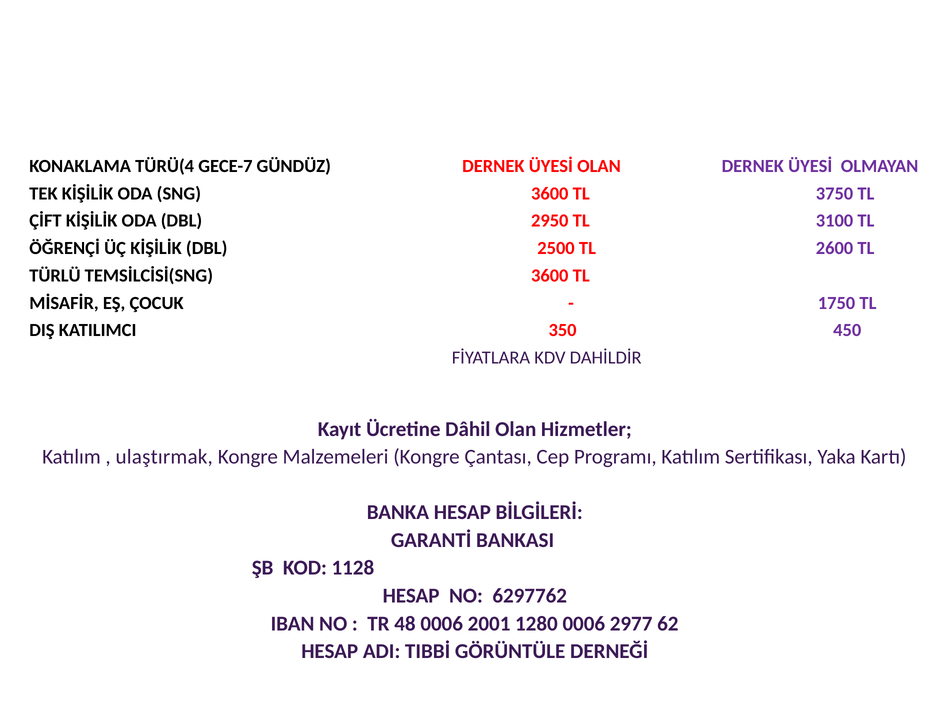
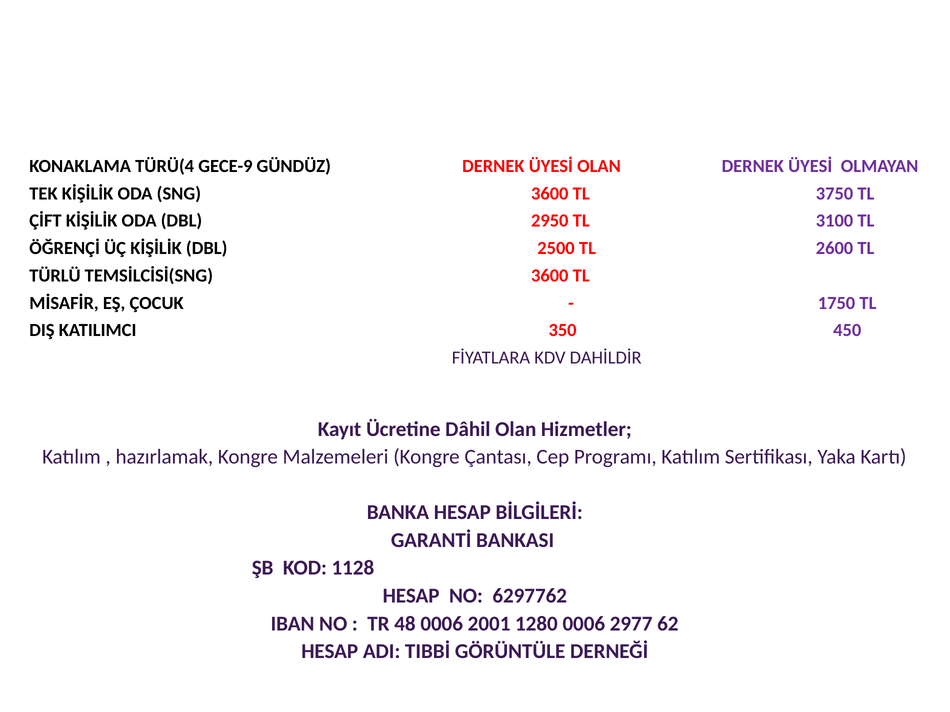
GECE-7: GECE-7 -> GECE-9 (225, 166)
ulaştırmak: ulaştırmak -> hazırlamak (164, 457)
